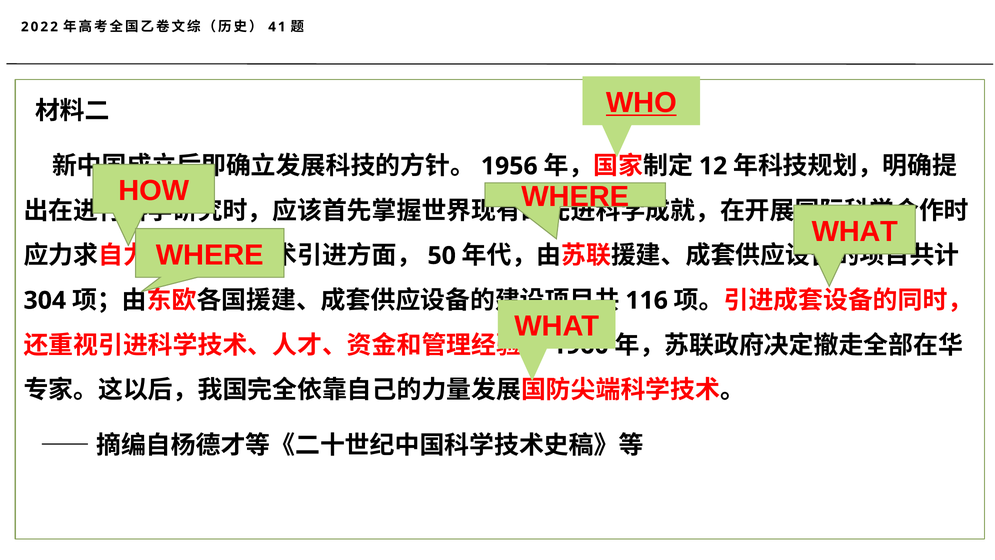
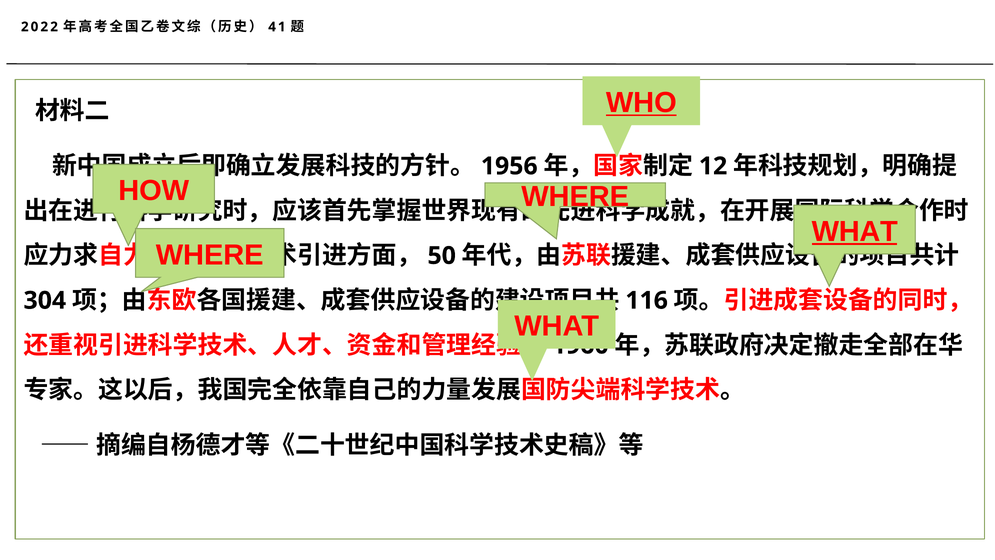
WHAT underline: none -> present (855, 231)
